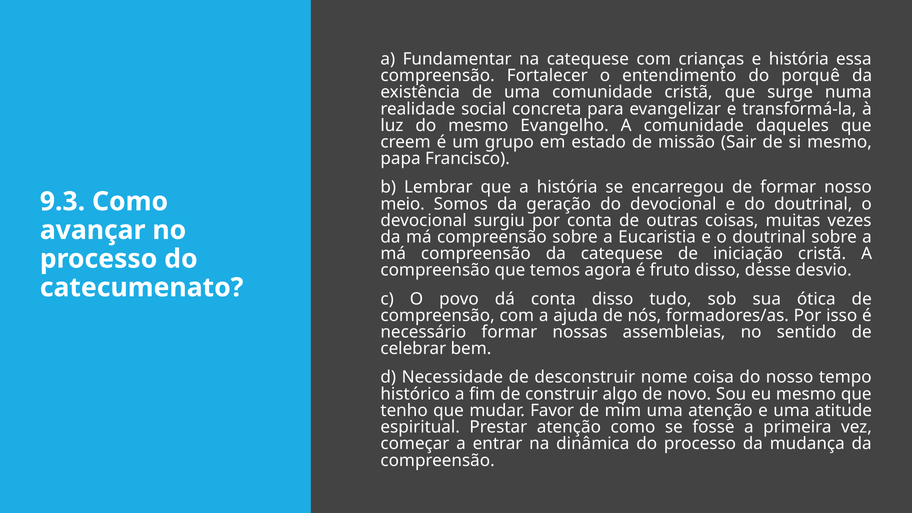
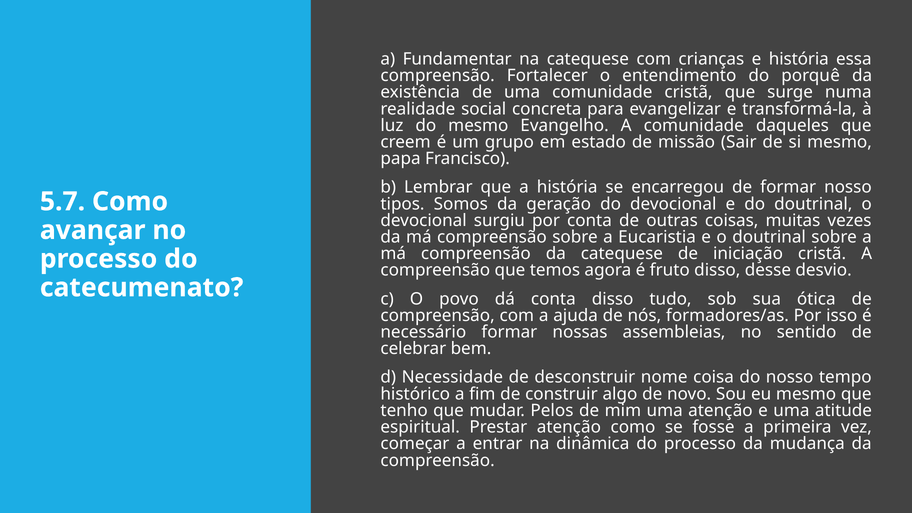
9.3: 9.3 -> 5.7 (62, 202)
meio: meio -> tipos (403, 204)
Favor: Favor -> Pelos (552, 411)
